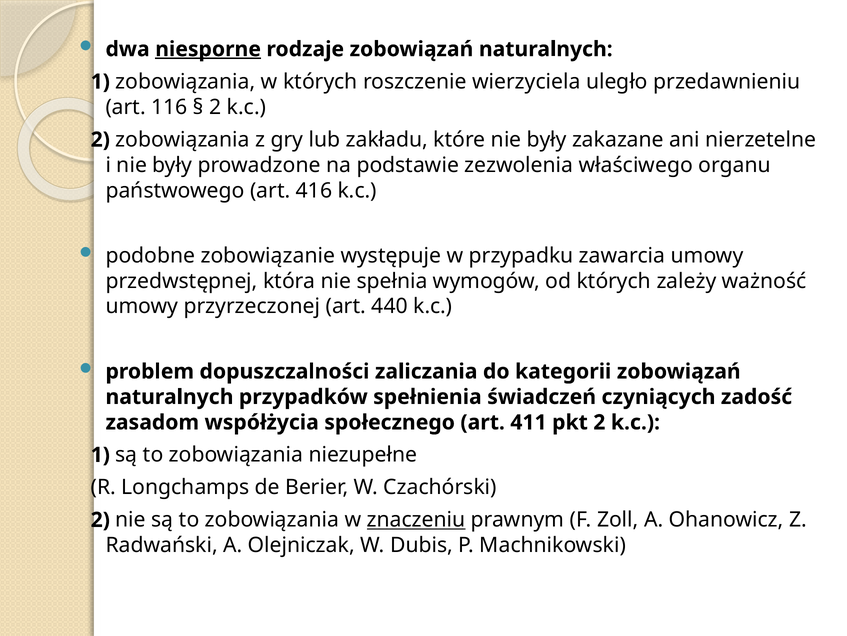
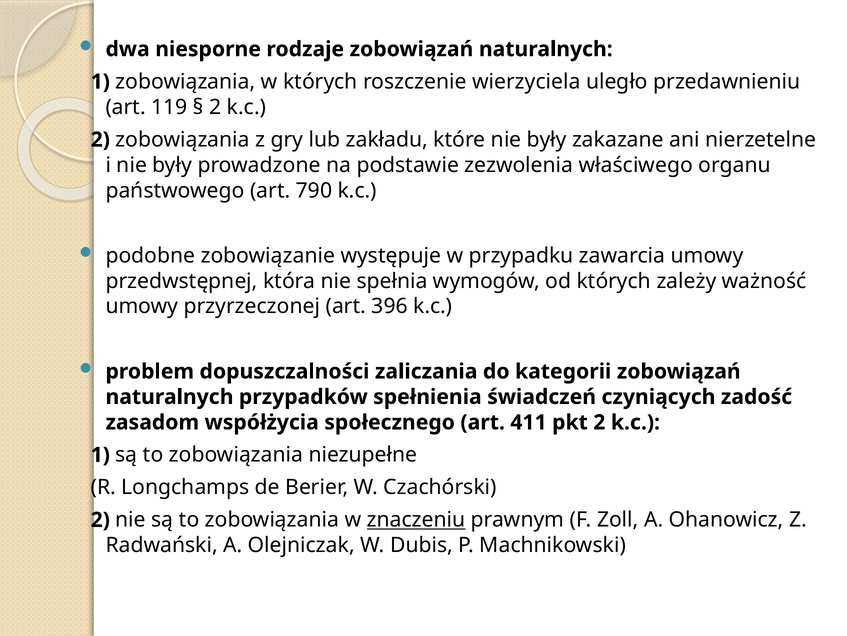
niesporne underline: present -> none (208, 49)
116: 116 -> 119 (169, 107)
416: 416 -> 790 (314, 190)
440: 440 -> 396 (390, 306)
